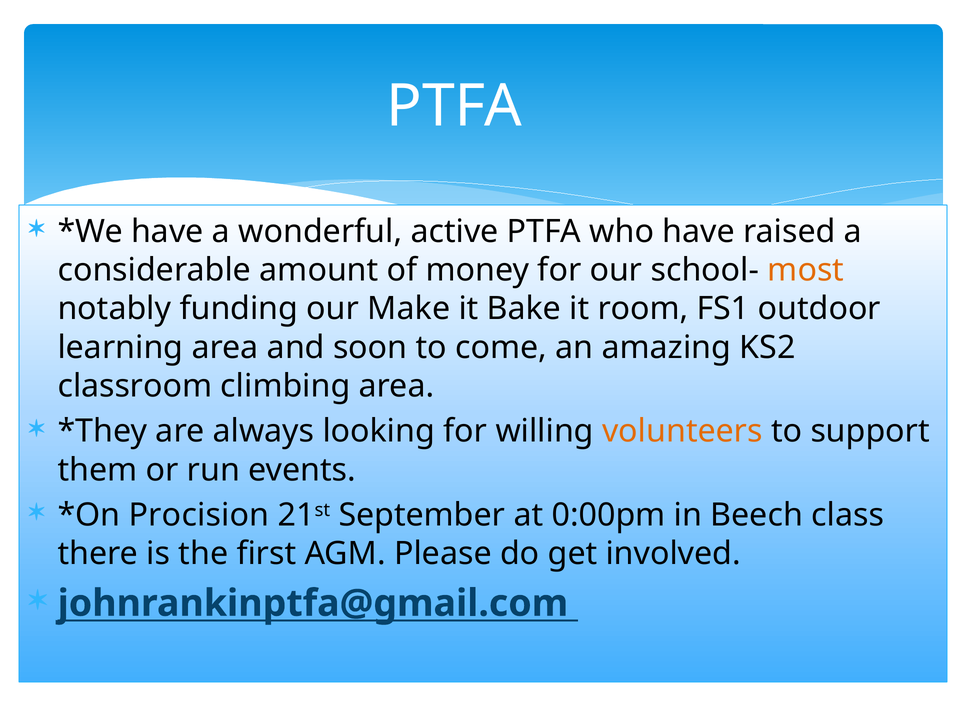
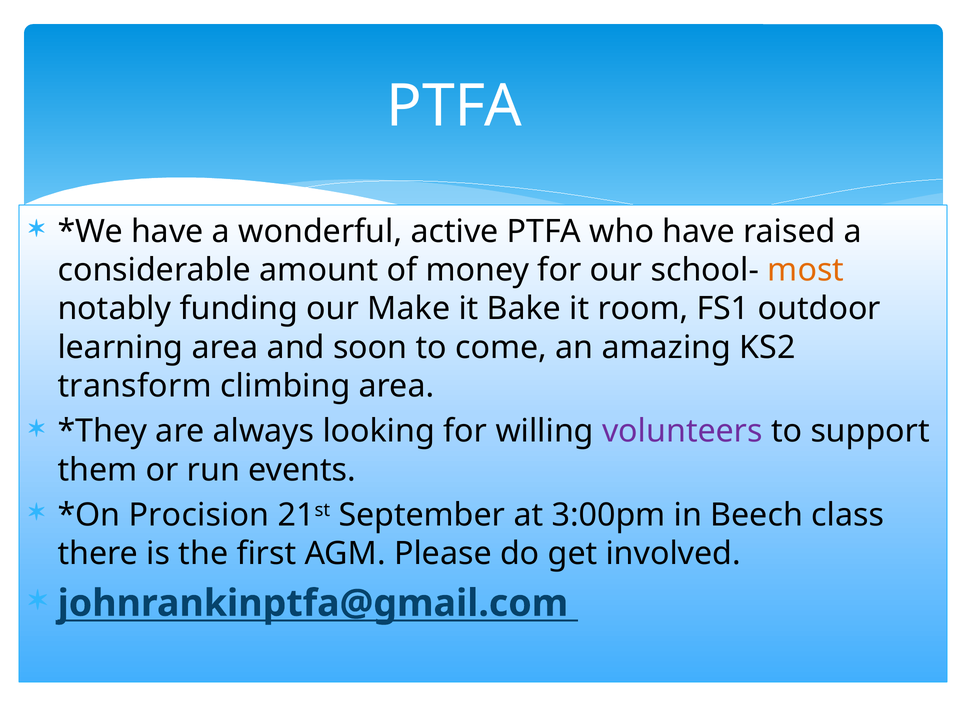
classroom: classroom -> transform (135, 386)
volunteers colour: orange -> purple (682, 431)
0:00pm: 0:00pm -> 3:00pm (609, 515)
